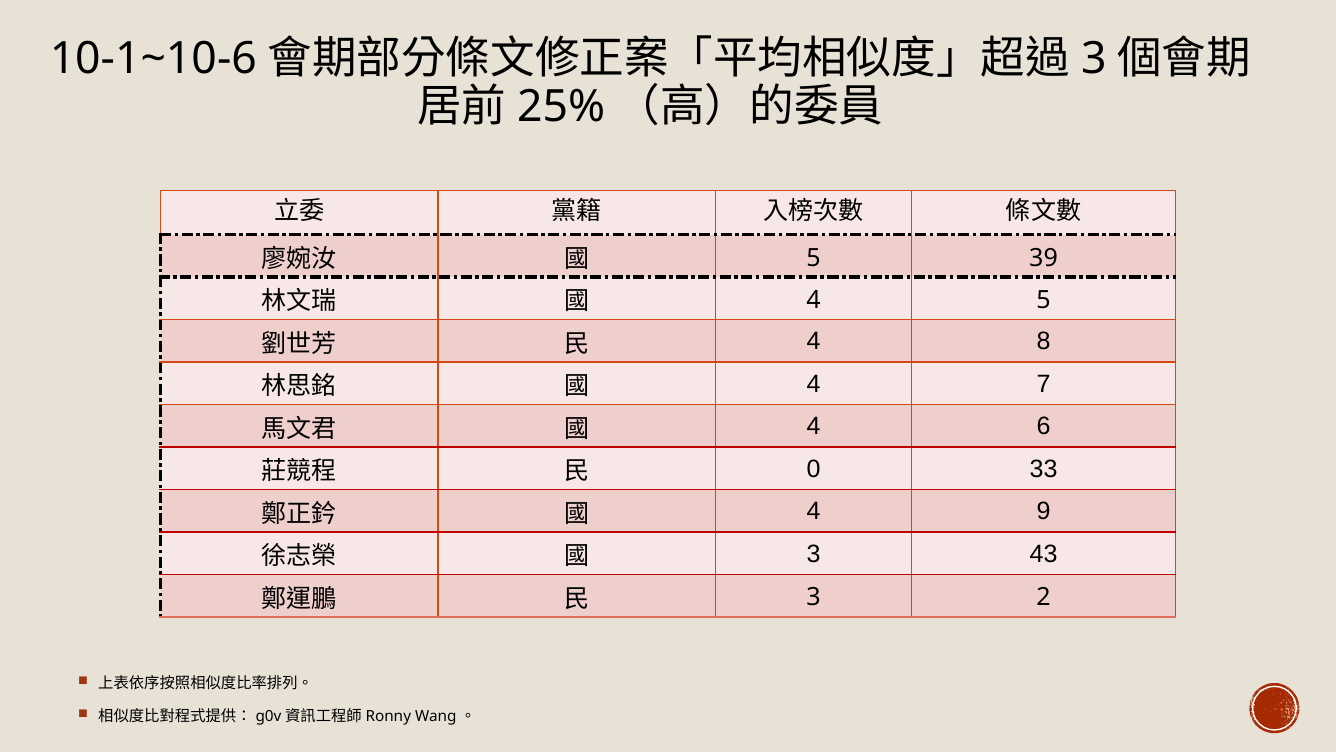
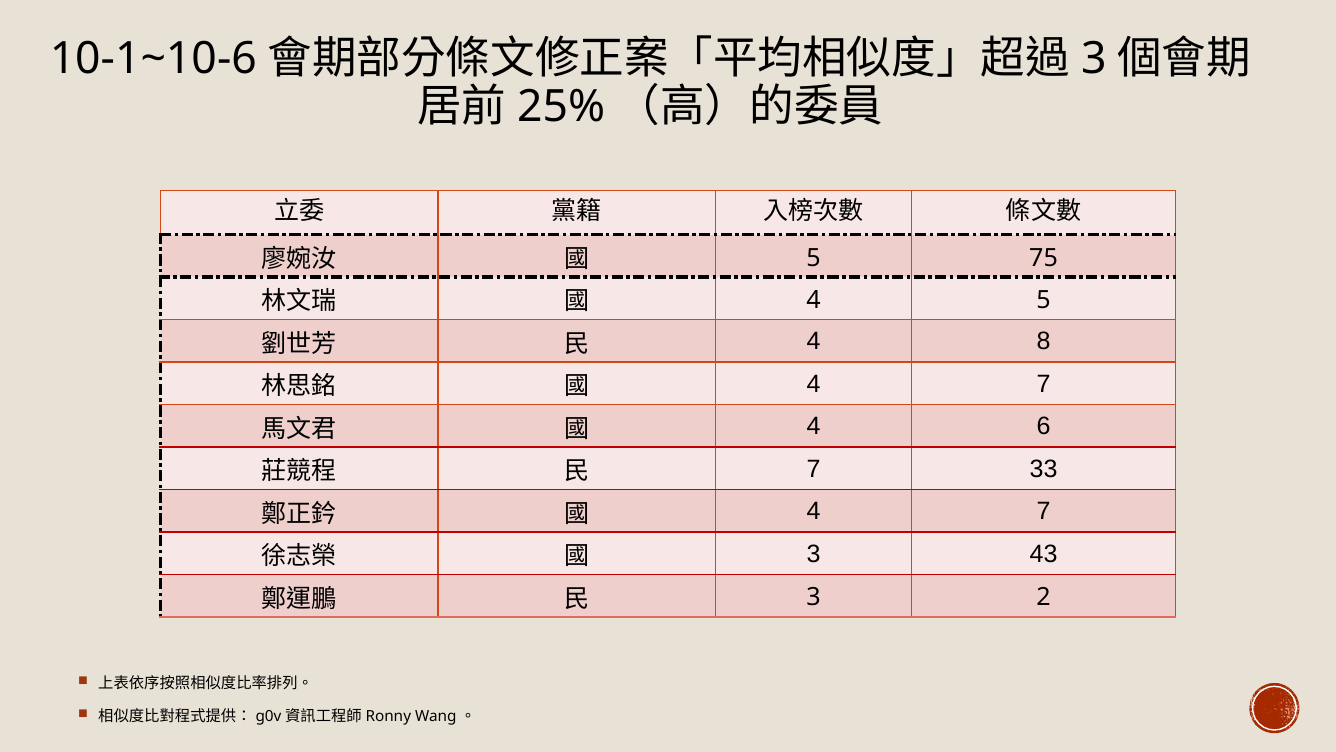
39: 39 -> 75 (1044, 258)
0: 0 -> 7 (814, 469)
9: 9 -> 7 (1044, 511)
